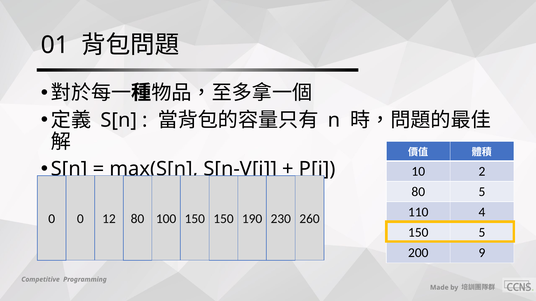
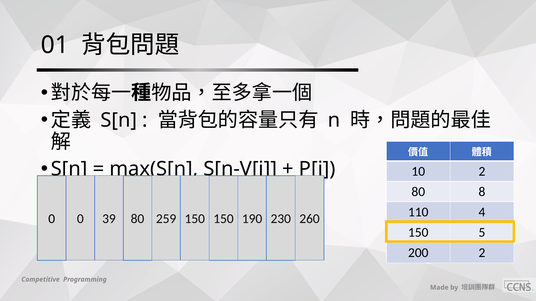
80 5: 5 -> 8 (482, 192)
12: 12 -> 39 (109, 219)
100: 100 -> 259 (166, 219)
200 9: 9 -> 2 (482, 253)
